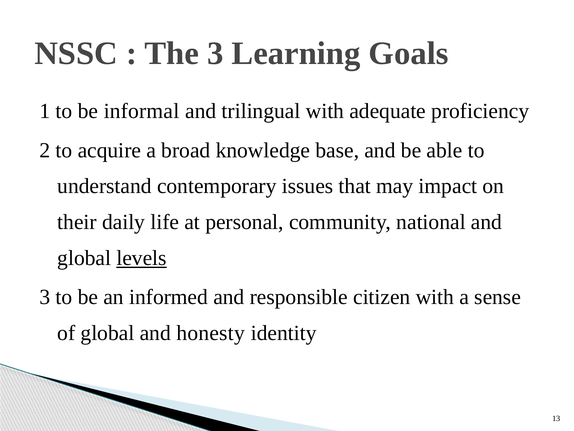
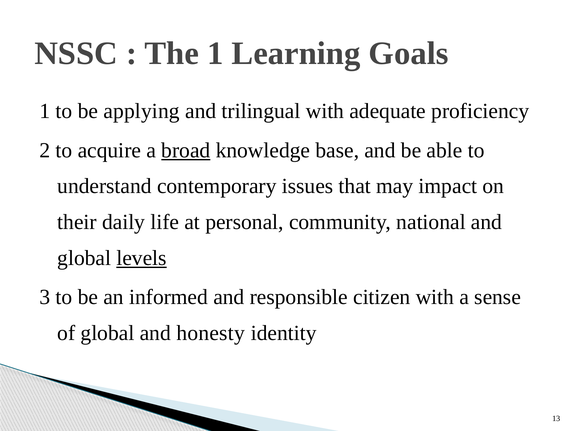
The 3: 3 -> 1 (215, 53)
informal: informal -> applying (142, 111)
broad underline: none -> present (186, 150)
